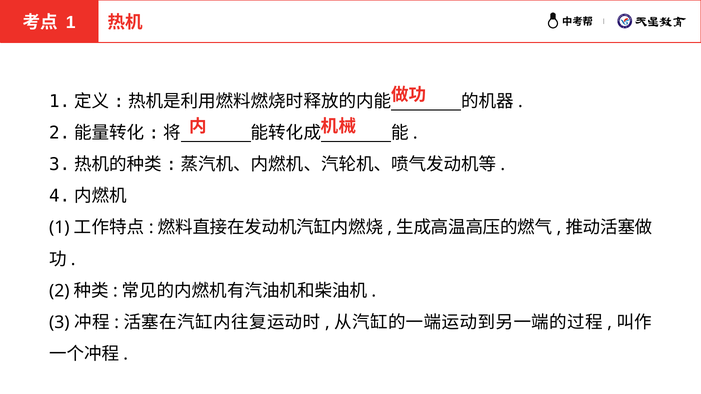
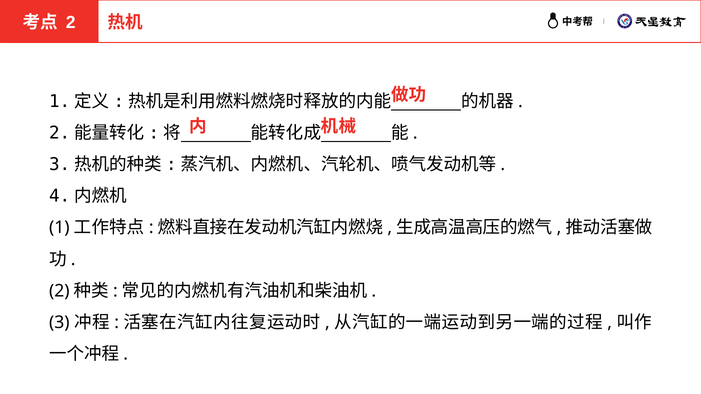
1: 1 -> 2 (71, 23)
